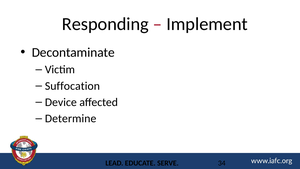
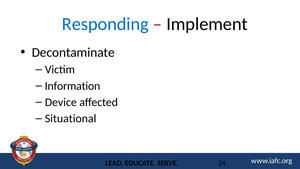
Responding colour: black -> blue (105, 24)
Suffocation: Suffocation -> Information (73, 86)
Determine: Determine -> Situational (71, 119)
